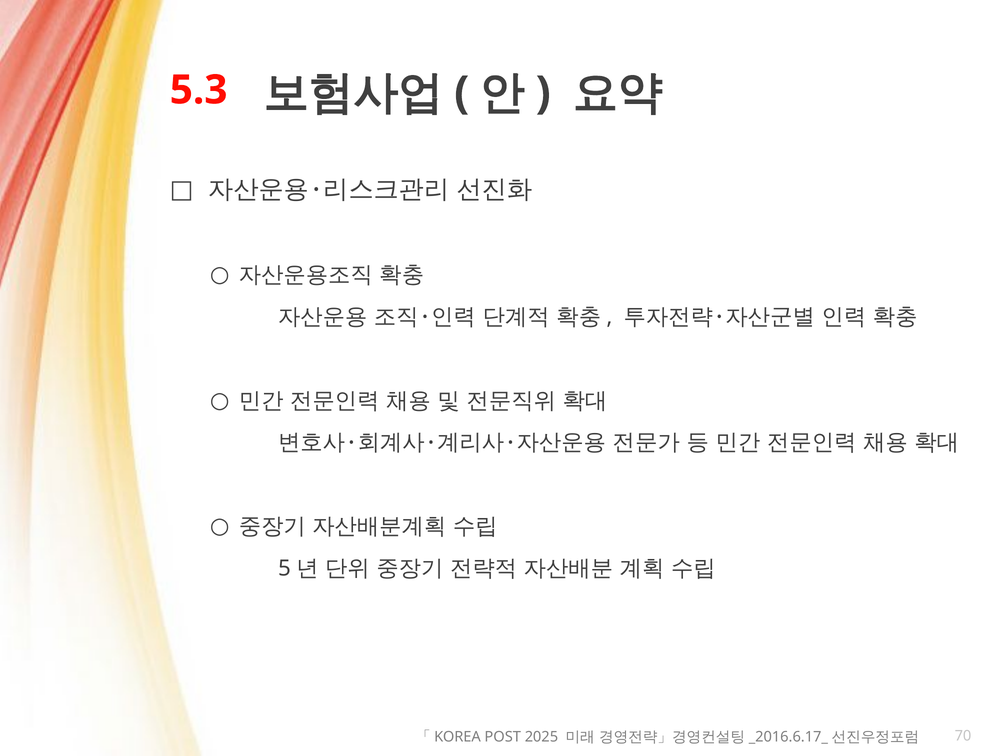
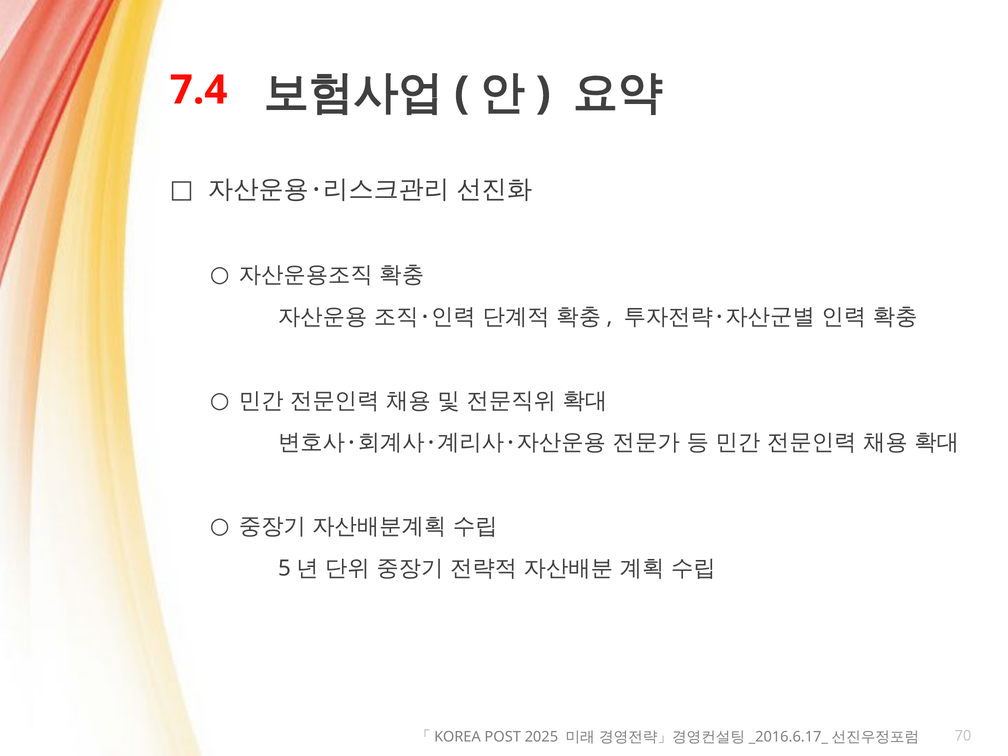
5.3: 5.3 -> 7.4 (199, 90)
